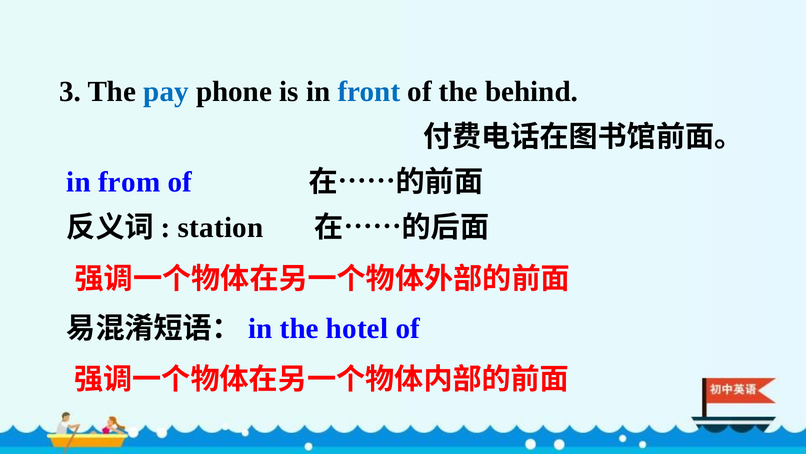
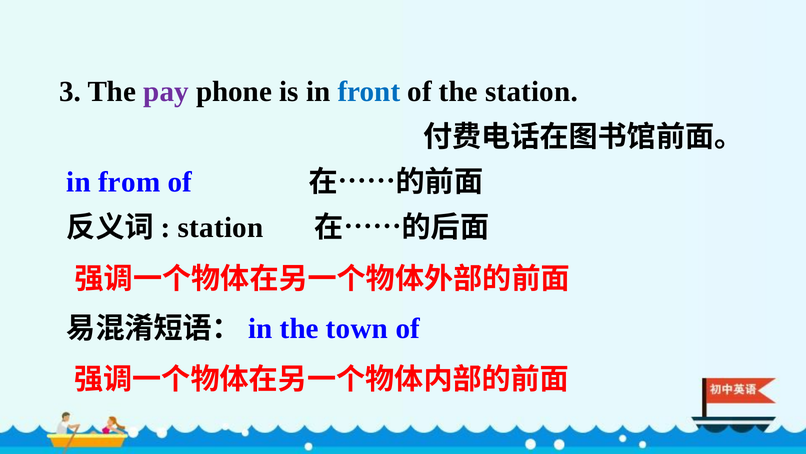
pay colour: blue -> purple (166, 92)
the behind: behind -> station (532, 92)
hotel: hotel -> town (357, 328)
